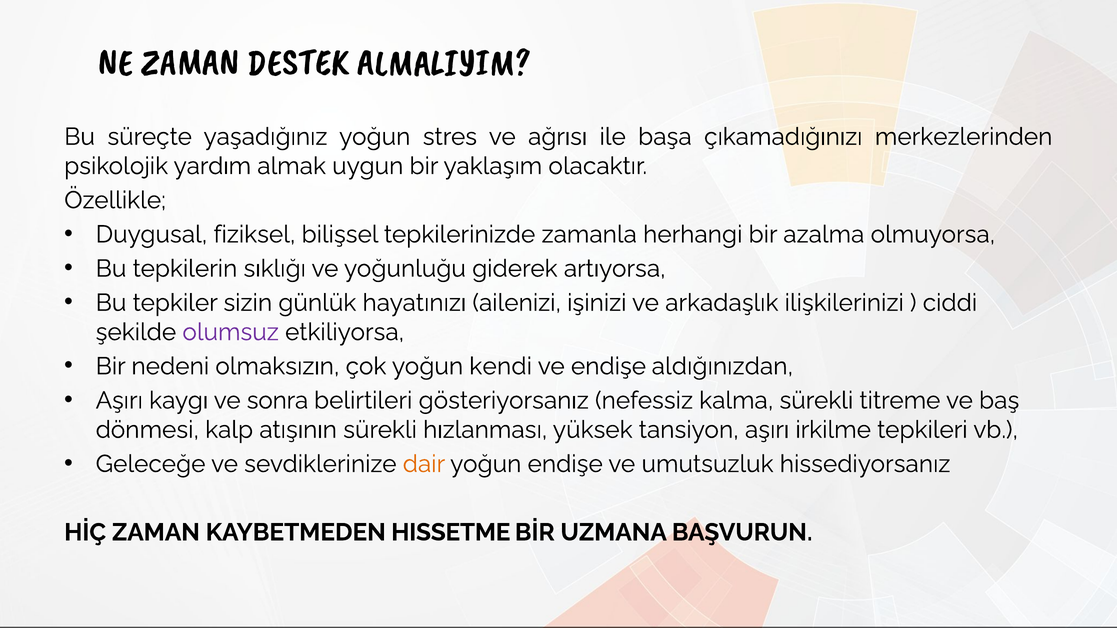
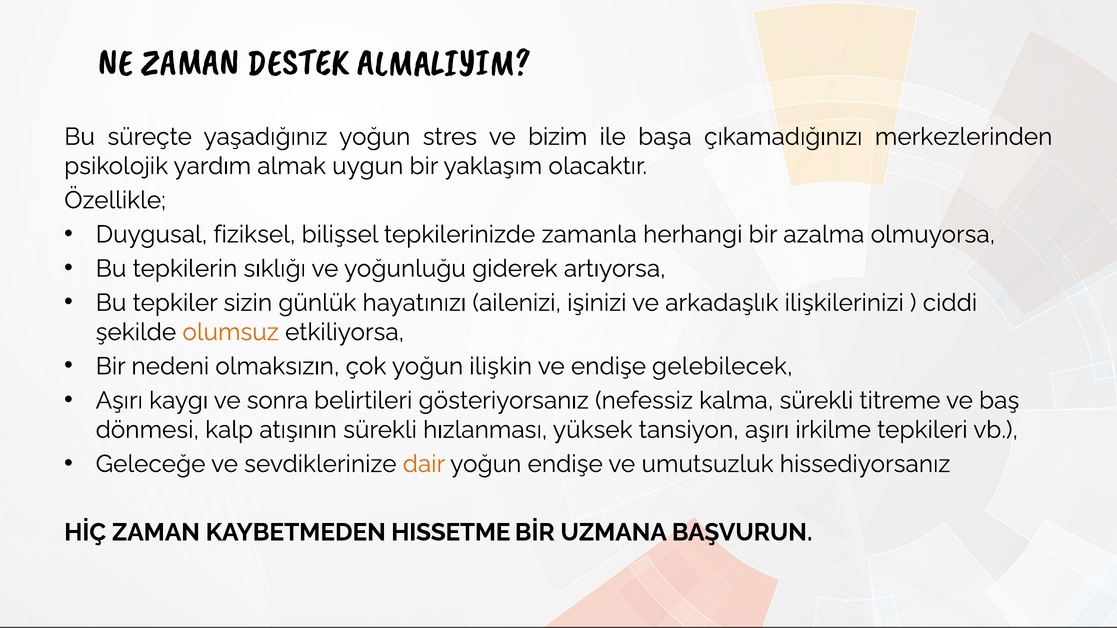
ağrısı: ağrısı -> bizim (558, 137)
olumsuz colour: purple -> orange (231, 332)
kendi: kendi -> ilişkin (501, 366)
aldığınızdan: aldığınızdan -> gelebilecek (722, 366)
